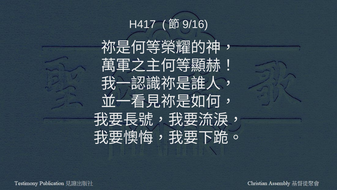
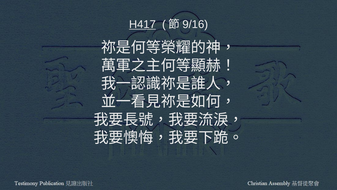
H417 underline: none -> present (142, 24)
